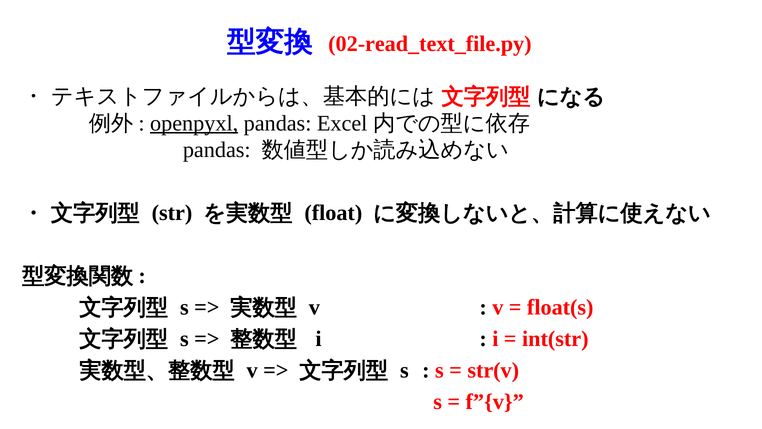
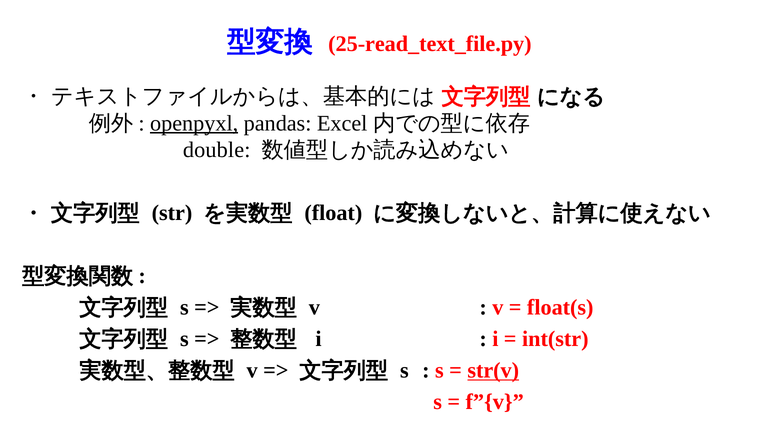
02-read_text_file.py: 02-read_text_file.py -> 25-read_text_file.py (430, 44)
pandas: pandas -> double (217, 150)
str(v underline: none -> present (493, 370)
